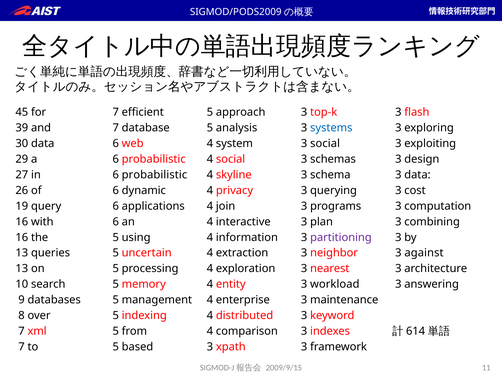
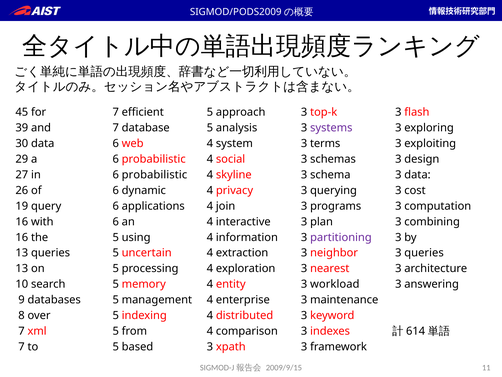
systems colour: blue -> purple (331, 128)
3 social: social -> terms (325, 143)
3 against: against -> queries (424, 253)
